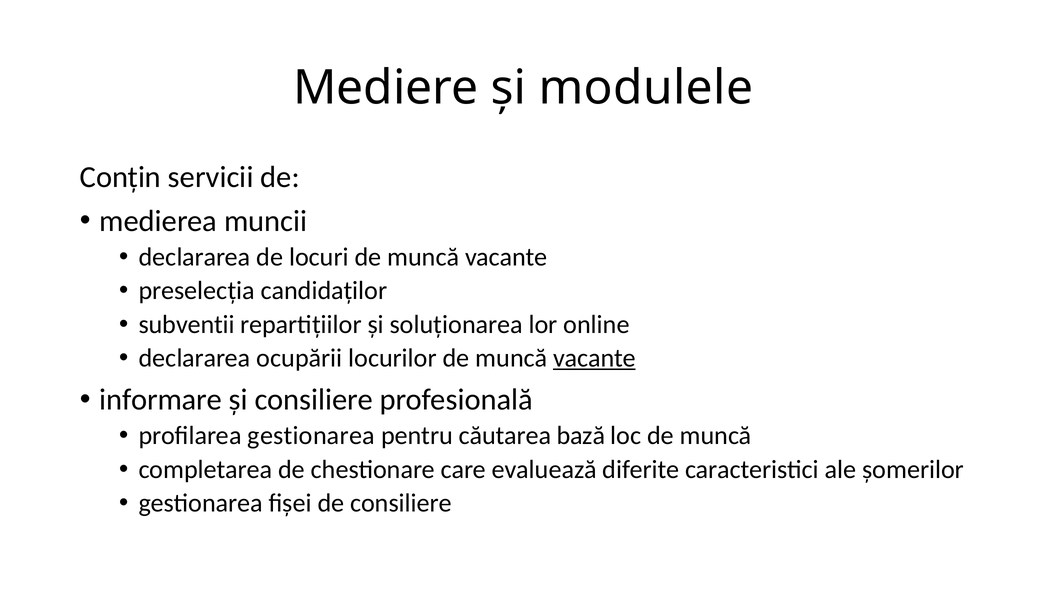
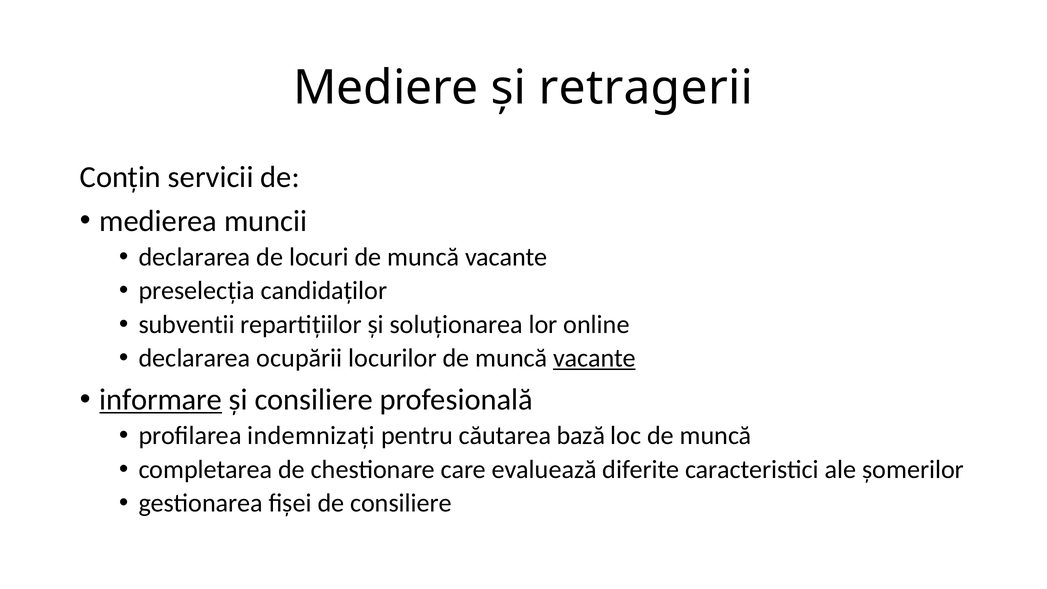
modulele: modulele -> retragerii (646, 88)
informare underline: none -> present (161, 400)
profilarea gestionarea: gestionarea -> indemnizați (311, 436)
